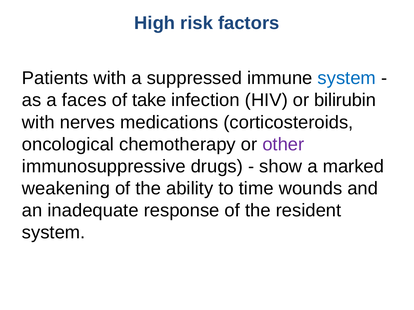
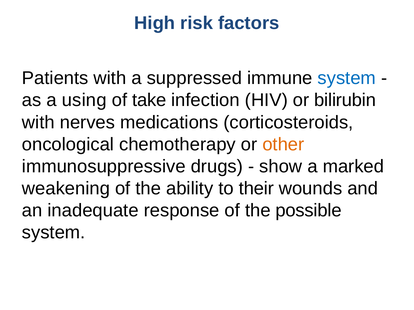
faces: faces -> using (84, 100)
other colour: purple -> orange (283, 145)
time: time -> their (256, 189)
resident: resident -> possible (309, 211)
